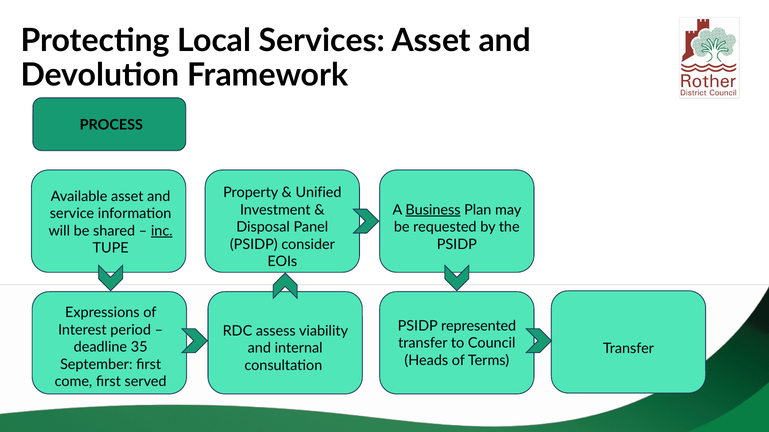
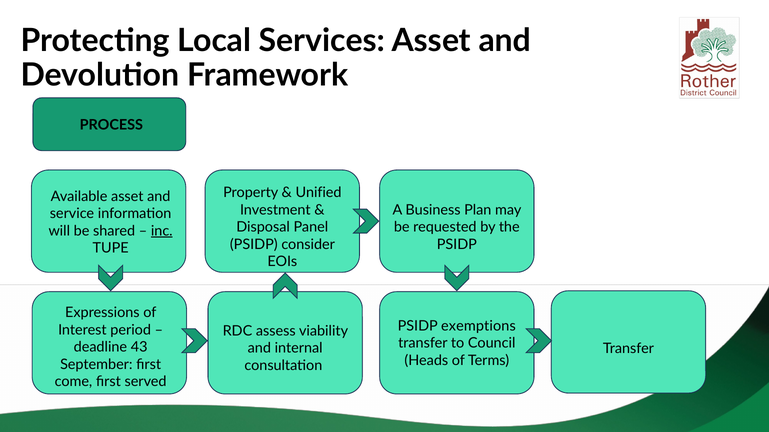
Business underline: present -> none (433, 210)
represented: represented -> exemptions (478, 326)
35: 35 -> 43 (139, 348)
